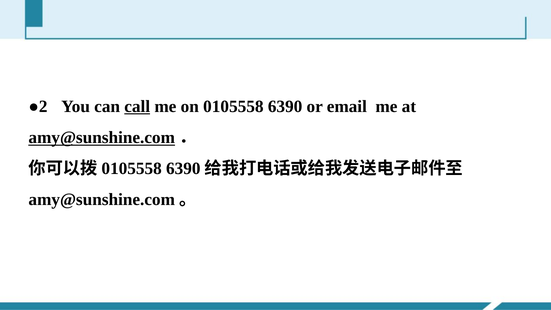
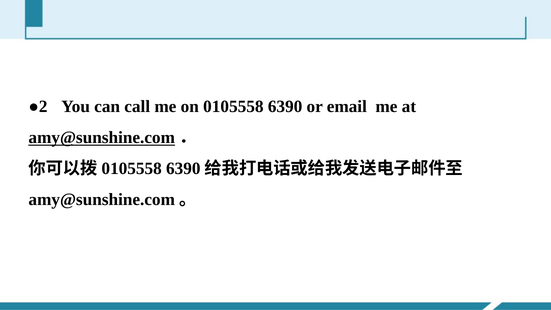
call underline: present -> none (137, 106)
